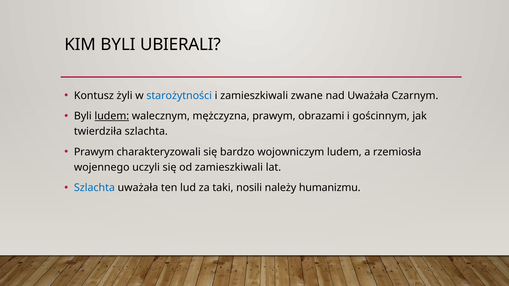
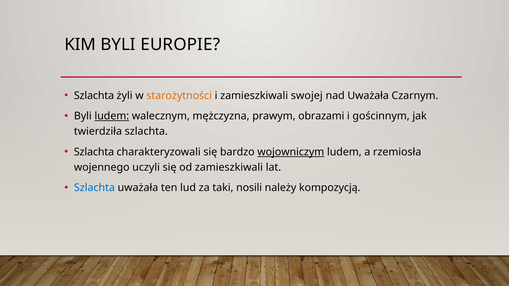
UBIERALI: UBIERALI -> EUROPIE (180, 45)
Kontusz: Kontusz -> Szlachta (94, 96)
starożytności colour: blue -> orange (179, 96)
zwane: zwane -> swojej (307, 96)
Prawym: Prawym -> Szlachta (94, 152)
wojowniczym underline: none -> present (291, 152)
humanizmu: humanizmu -> kompozycją (330, 188)
